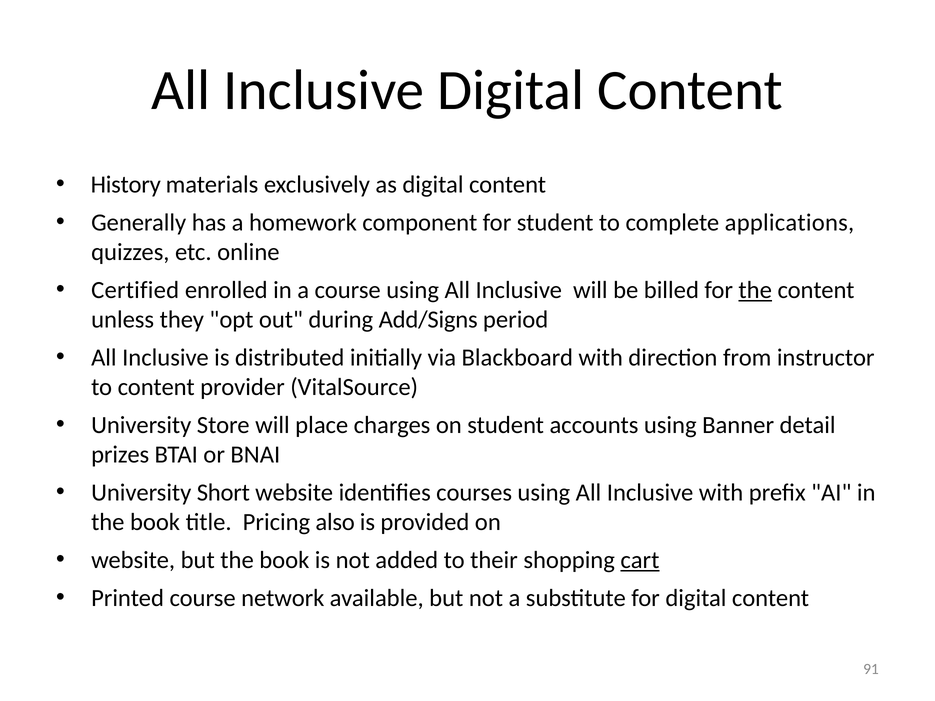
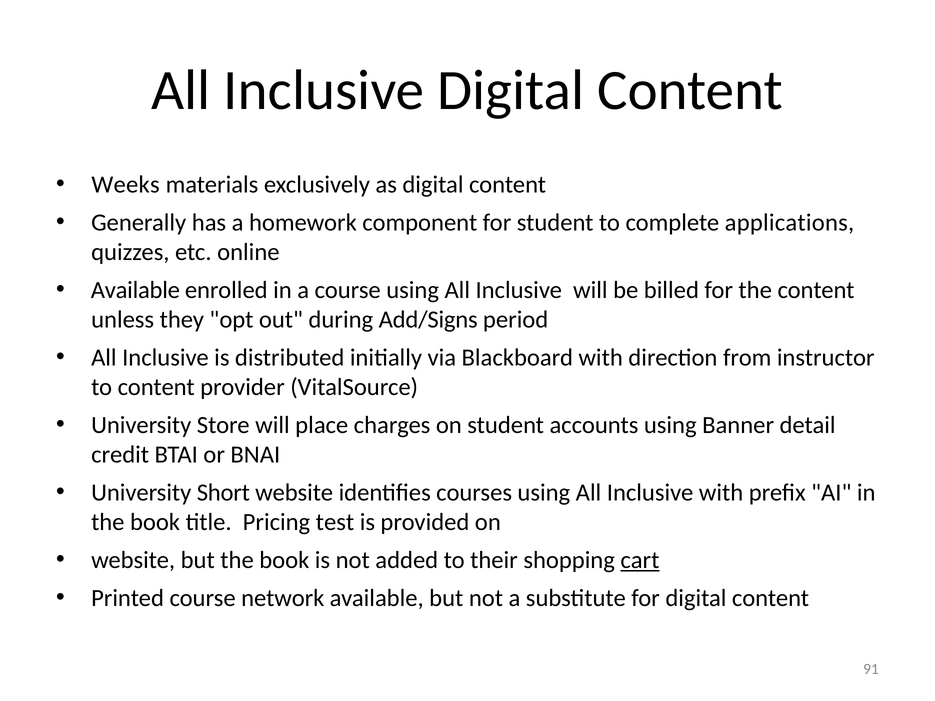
History: History -> Weeks (126, 185)
Certified: Certified -> Available (135, 290)
the underline: present -> none (755, 290)
prizes: prizes -> credit (120, 455)
also: also -> test (335, 522)
